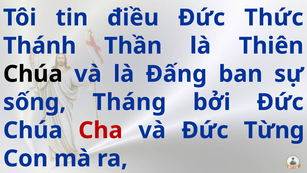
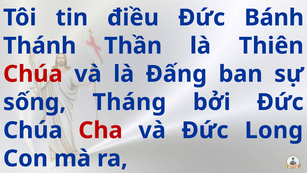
Thức: Thức -> Bánh (274, 18)
Chúa colour: black -> red (33, 74)
Từng: Từng -> Long (274, 130)
